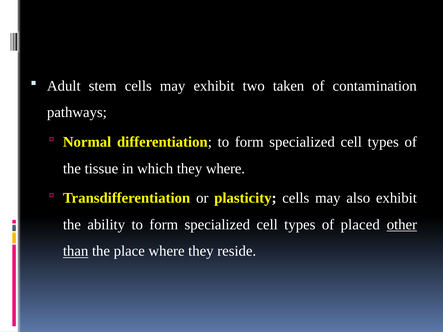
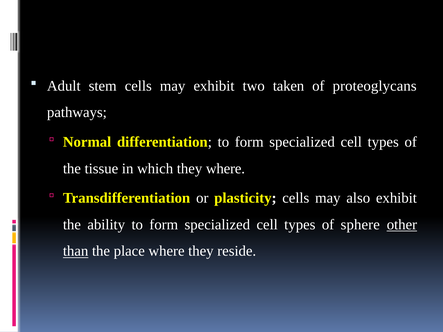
contamination: contamination -> proteoglycans (375, 86)
placed: placed -> sphere (360, 225)
